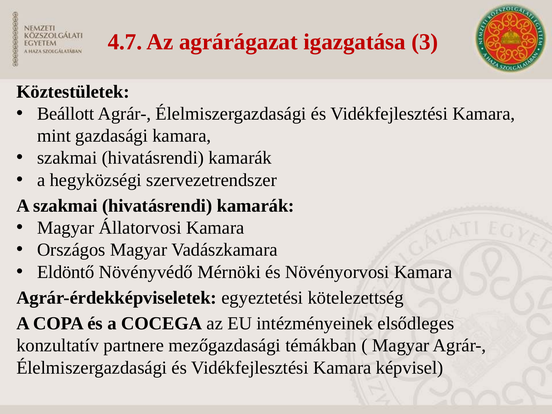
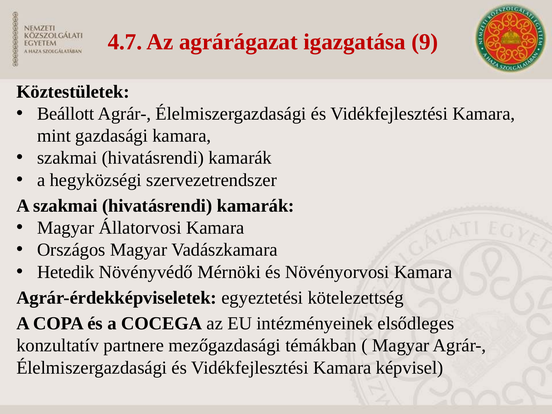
3: 3 -> 9 (425, 42)
Eldöntő: Eldöntő -> Hetedik (66, 272)
